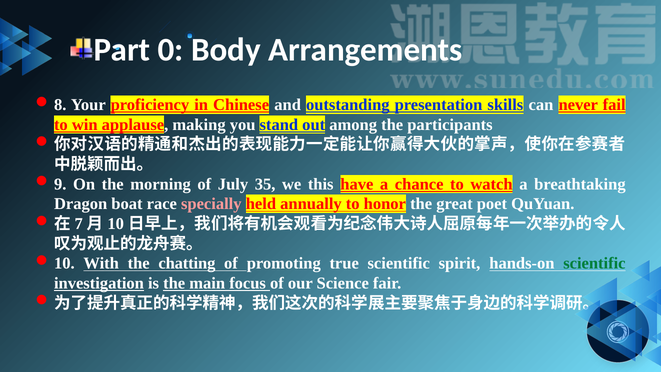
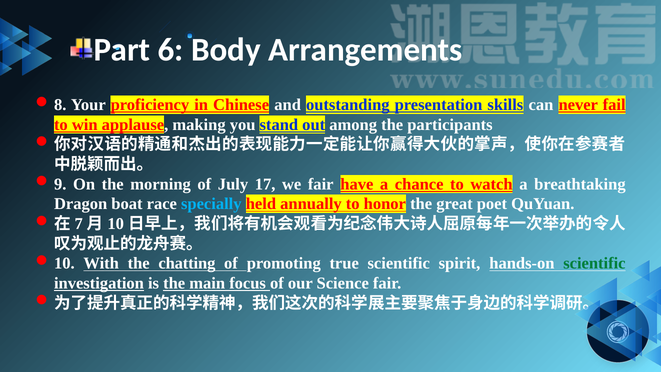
0: 0 -> 6 (171, 50)
35: 35 -> 17 (265, 184)
we this: this -> fair (321, 184)
specially colour: pink -> light blue (211, 204)
